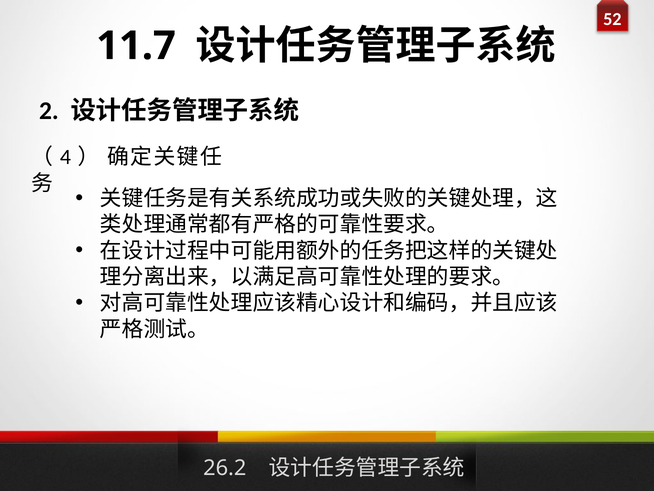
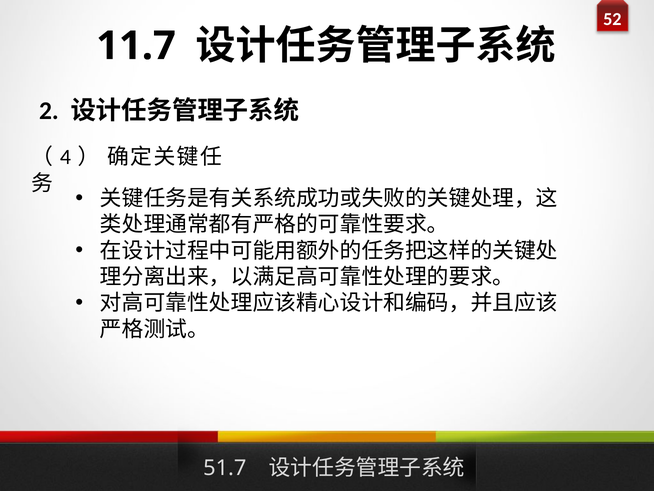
26.2: 26.2 -> 51.7 (225, 468)
